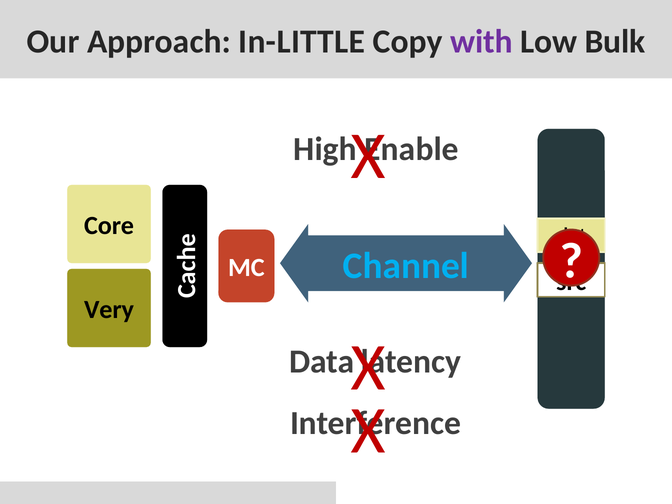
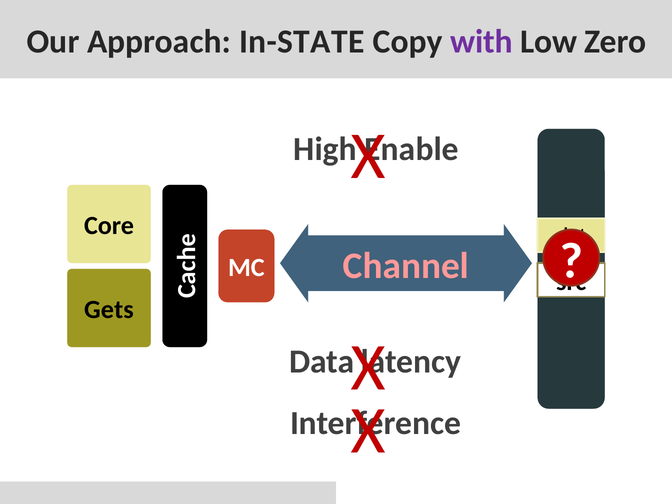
In-LITTLE: In-LITTLE -> In-STATE (302, 42)
Bulk: Bulk -> Zero (615, 42)
Channel colour: light blue -> pink (406, 266)
Very: Very -> Gets (109, 310)
